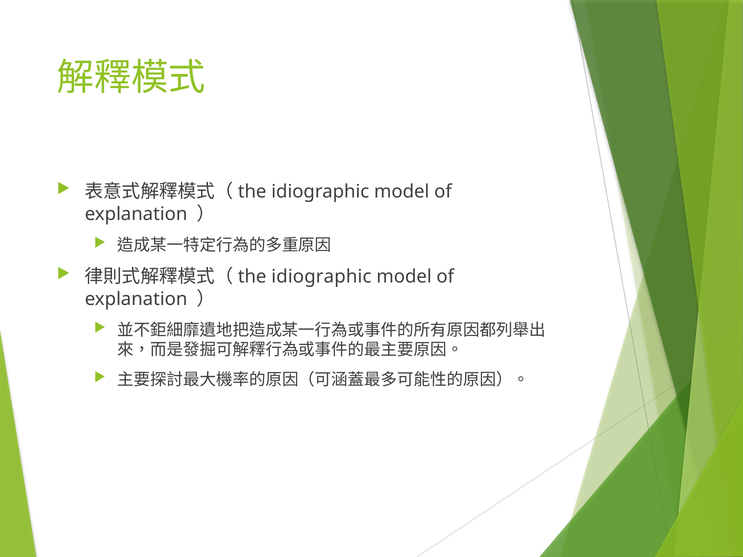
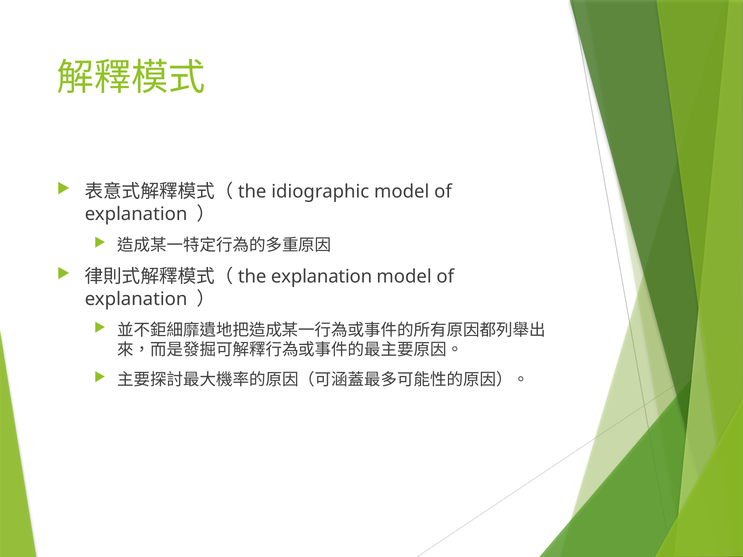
idiographic: idiographic -> explanation (322, 277)
